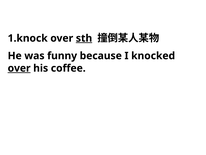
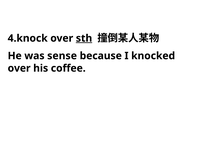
1.knock: 1.knock -> 4.knock (28, 38)
funny: funny -> sense (62, 56)
over underline: present -> none (19, 68)
